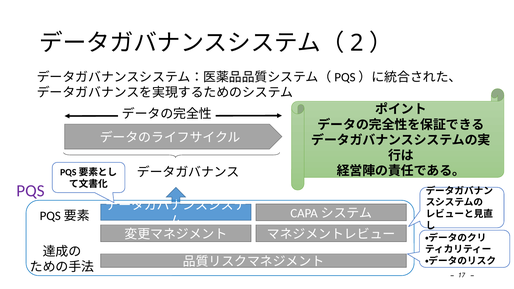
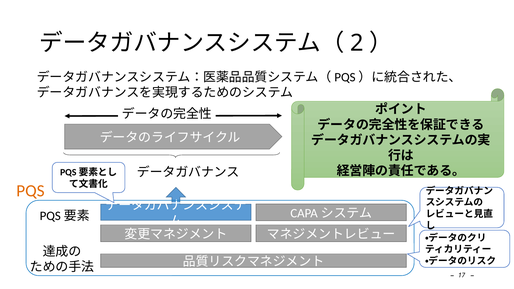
PQS colour: purple -> orange (30, 191)
